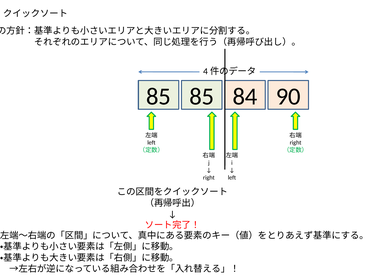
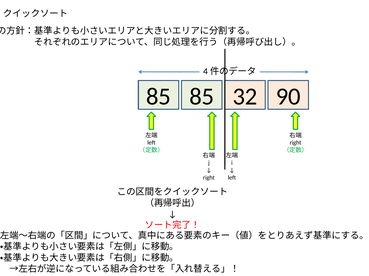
84: 84 -> 32 (245, 97)
